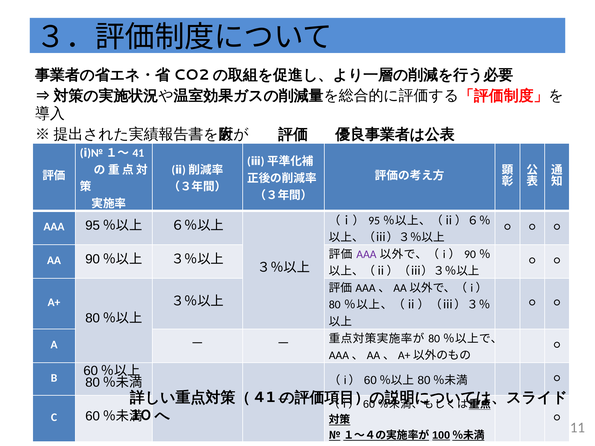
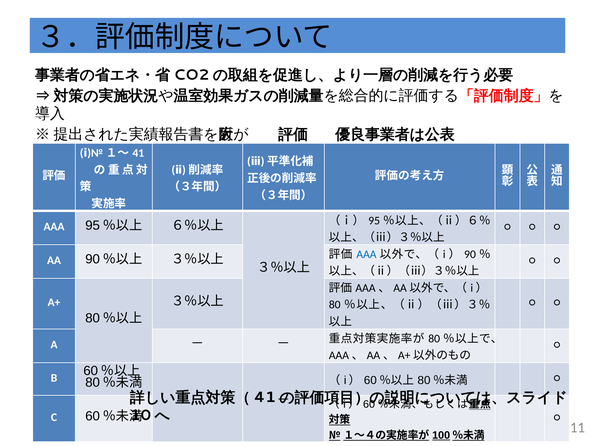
AAA colour: purple -> blue (366, 254)
